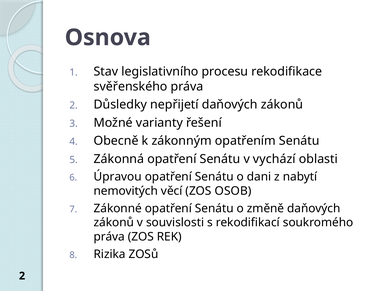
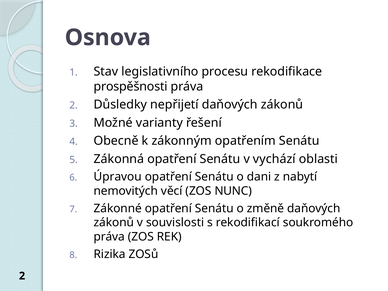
svěřenského: svěřenského -> prospěšnosti (131, 87)
OSOB: OSOB -> NUNC (233, 191)
